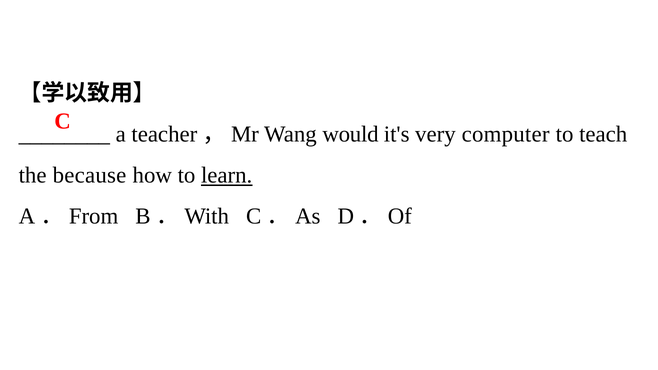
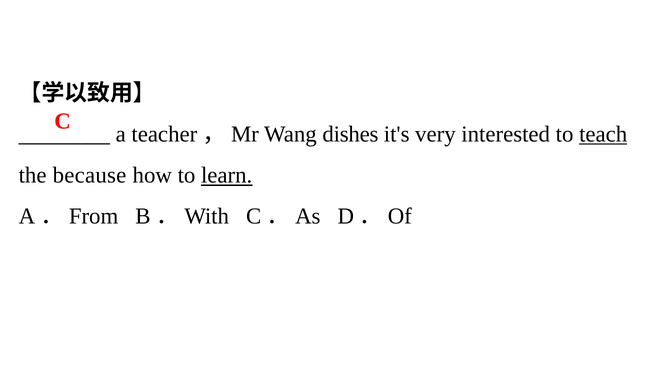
would: would -> dishes (350, 134)
computer: computer -> interested (506, 134)
teach underline: none -> present (603, 134)
